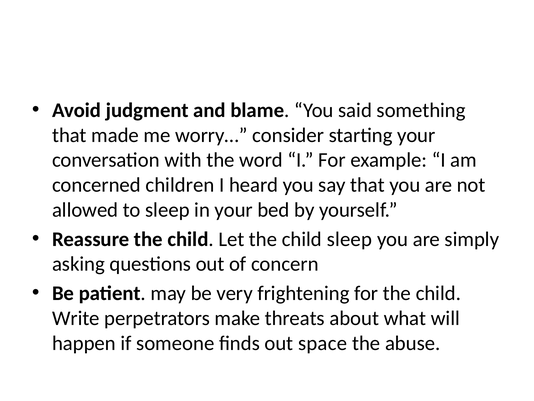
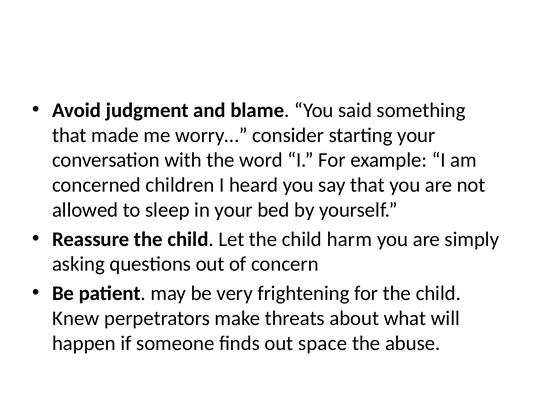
child sleep: sleep -> harm (349, 239)
Write: Write -> Knew (76, 318)
